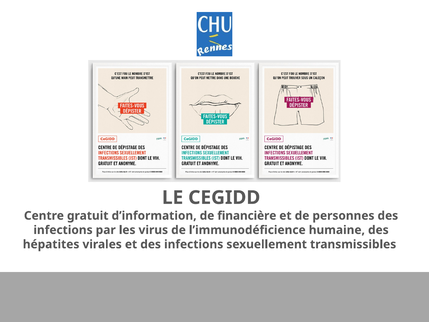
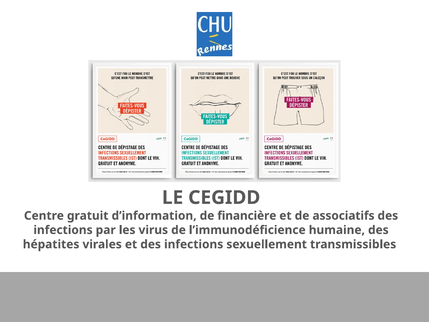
personnes: personnes -> associatifs (343, 216)
